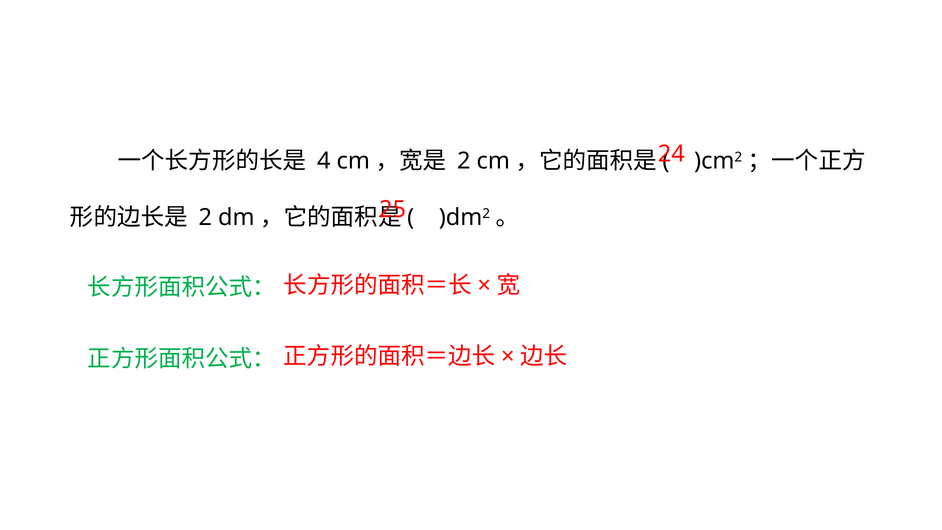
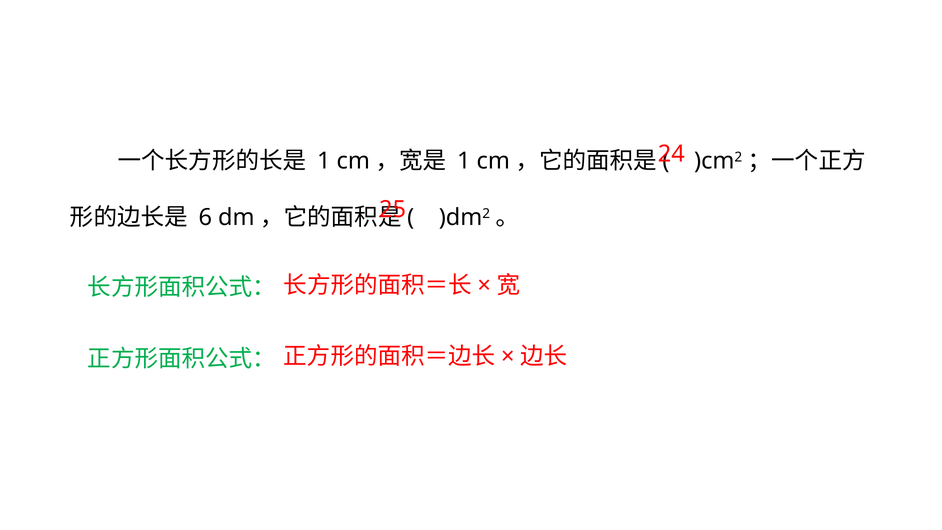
4: 4 -> 1 (324, 161)
2: 2 -> 1 (464, 161)
2: 2 -> 6 (205, 217)
